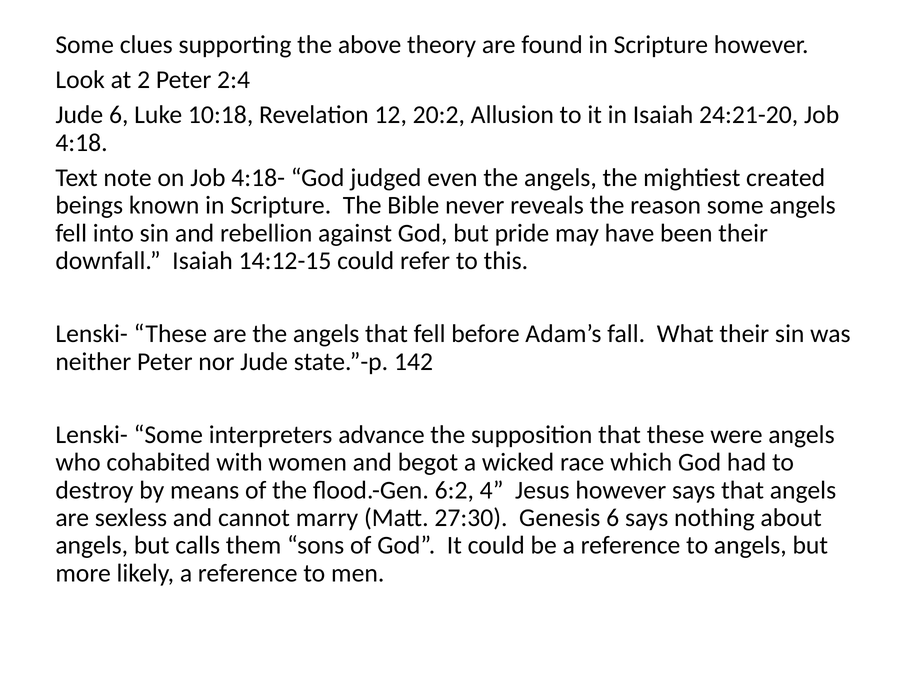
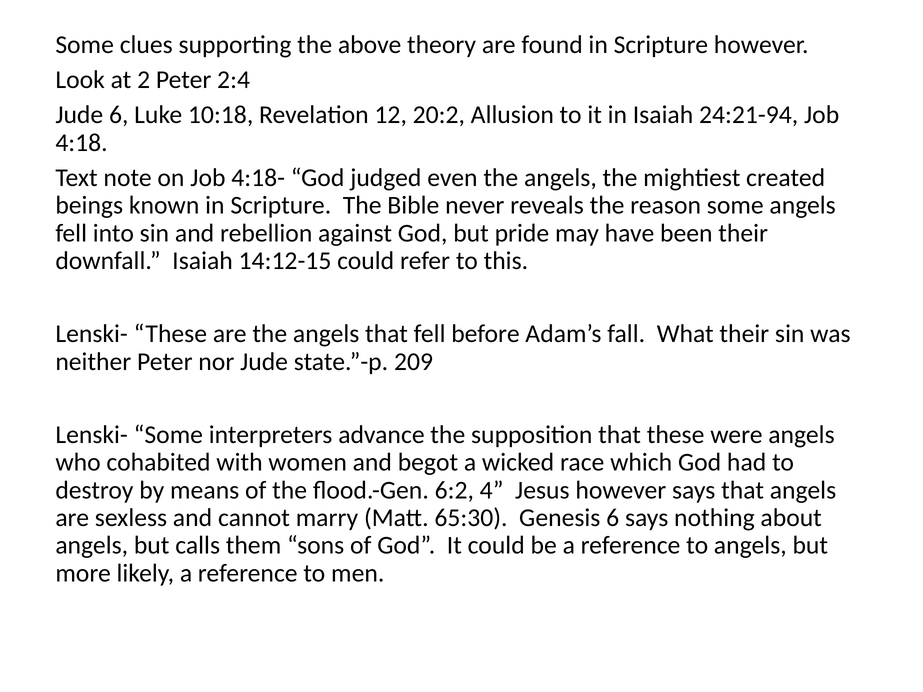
24:21-20: 24:21-20 -> 24:21-94 (749, 115)
142: 142 -> 209 (414, 362)
27:30: 27:30 -> 65:30 (471, 518)
